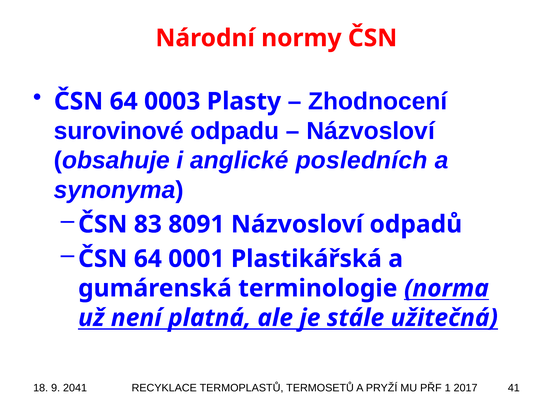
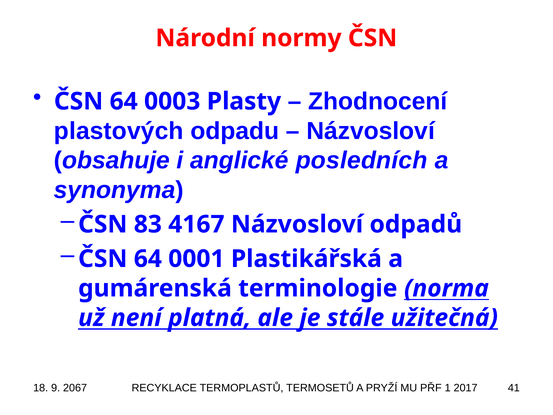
surovinové: surovinové -> plastových (119, 131)
8091: 8091 -> 4167 (196, 224)
2041: 2041 -> 2067 (75, 388)
